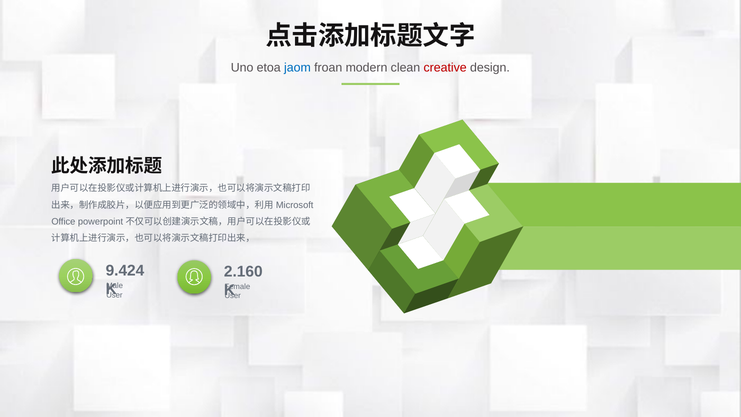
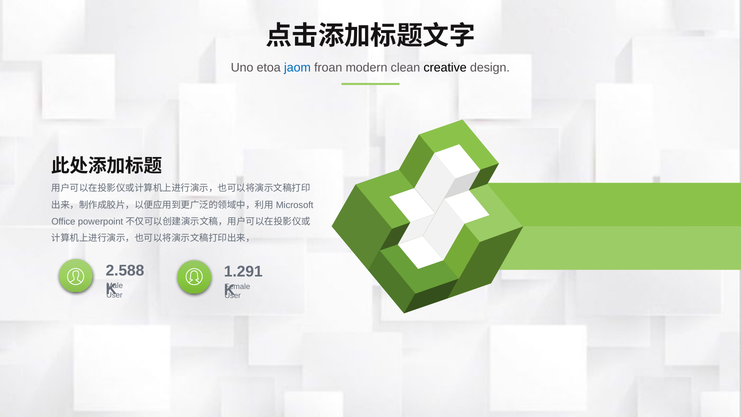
creative colour: red -> black (445, 68)
9.424: 9.424 -> 2.588 (125, 270)
2.160: 2.160 -> 1.291 (243, 272)
